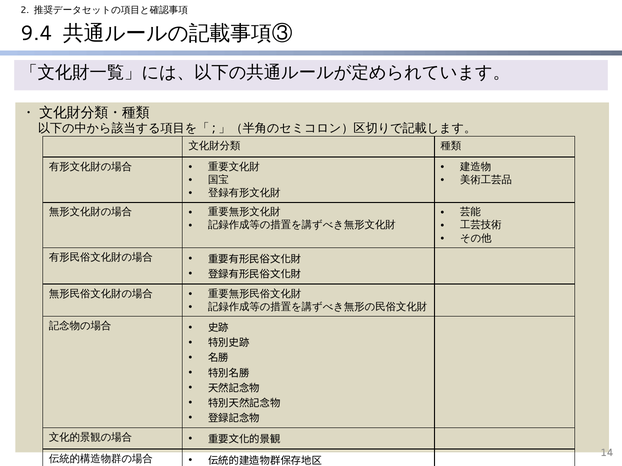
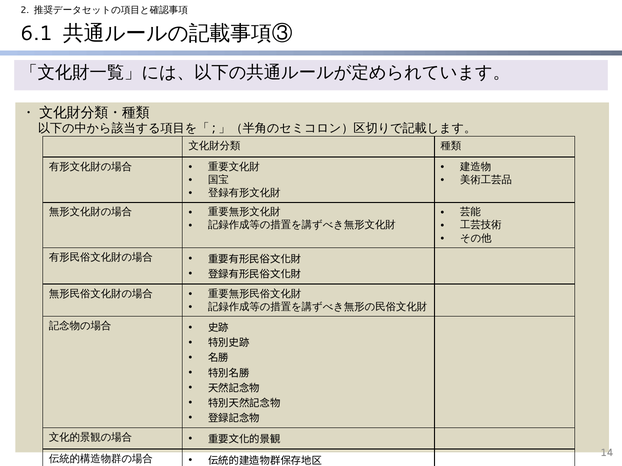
9.4: 9.4 -> 6.1 (36, 33)
